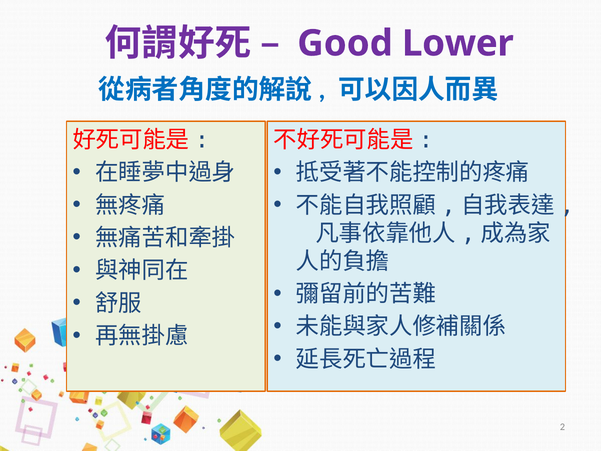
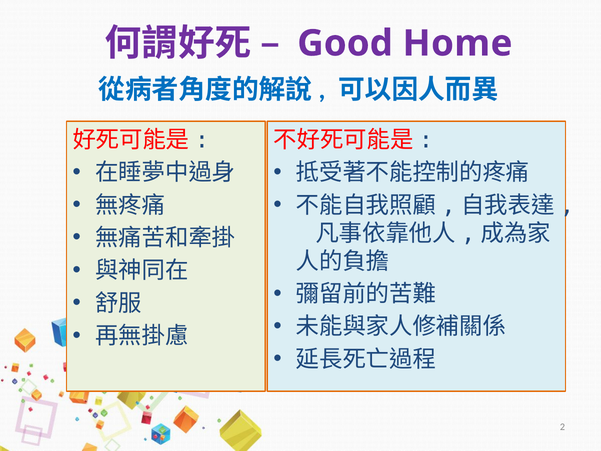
Lower: Lower -> Home (458, 43)
